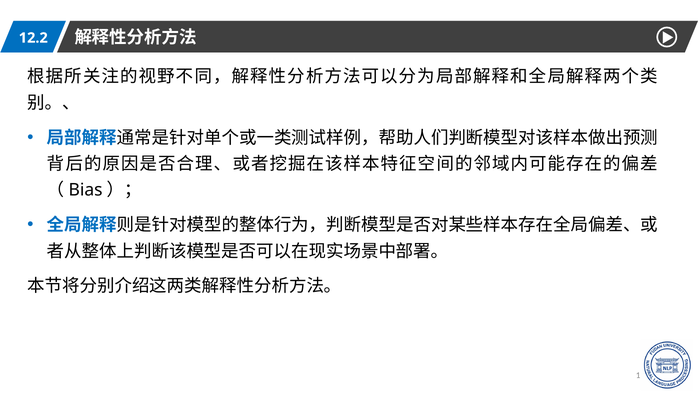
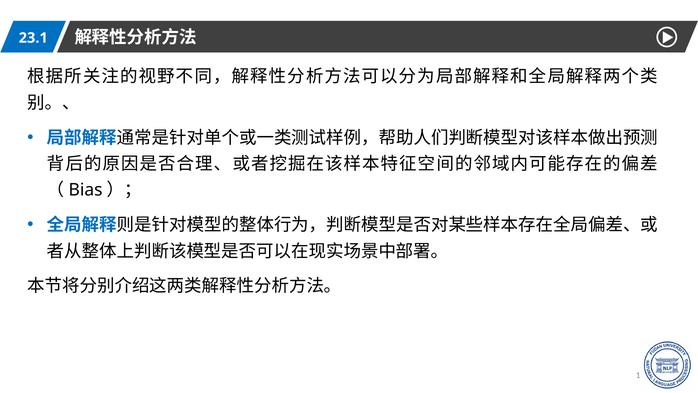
12.2: 12.2 -> 23.1 (33, 38)
